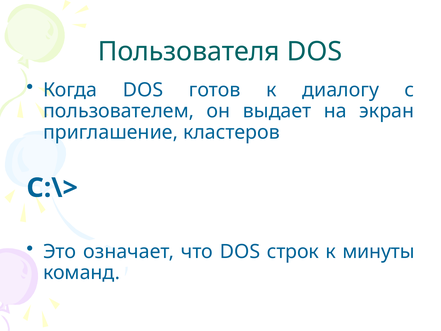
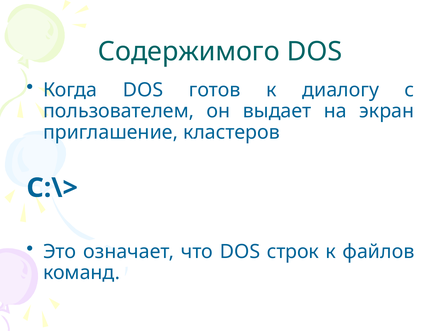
Пользователя: Пользователя -> Содержимого (189, 51)
минуты: минуты -> файлов (378, 251)
